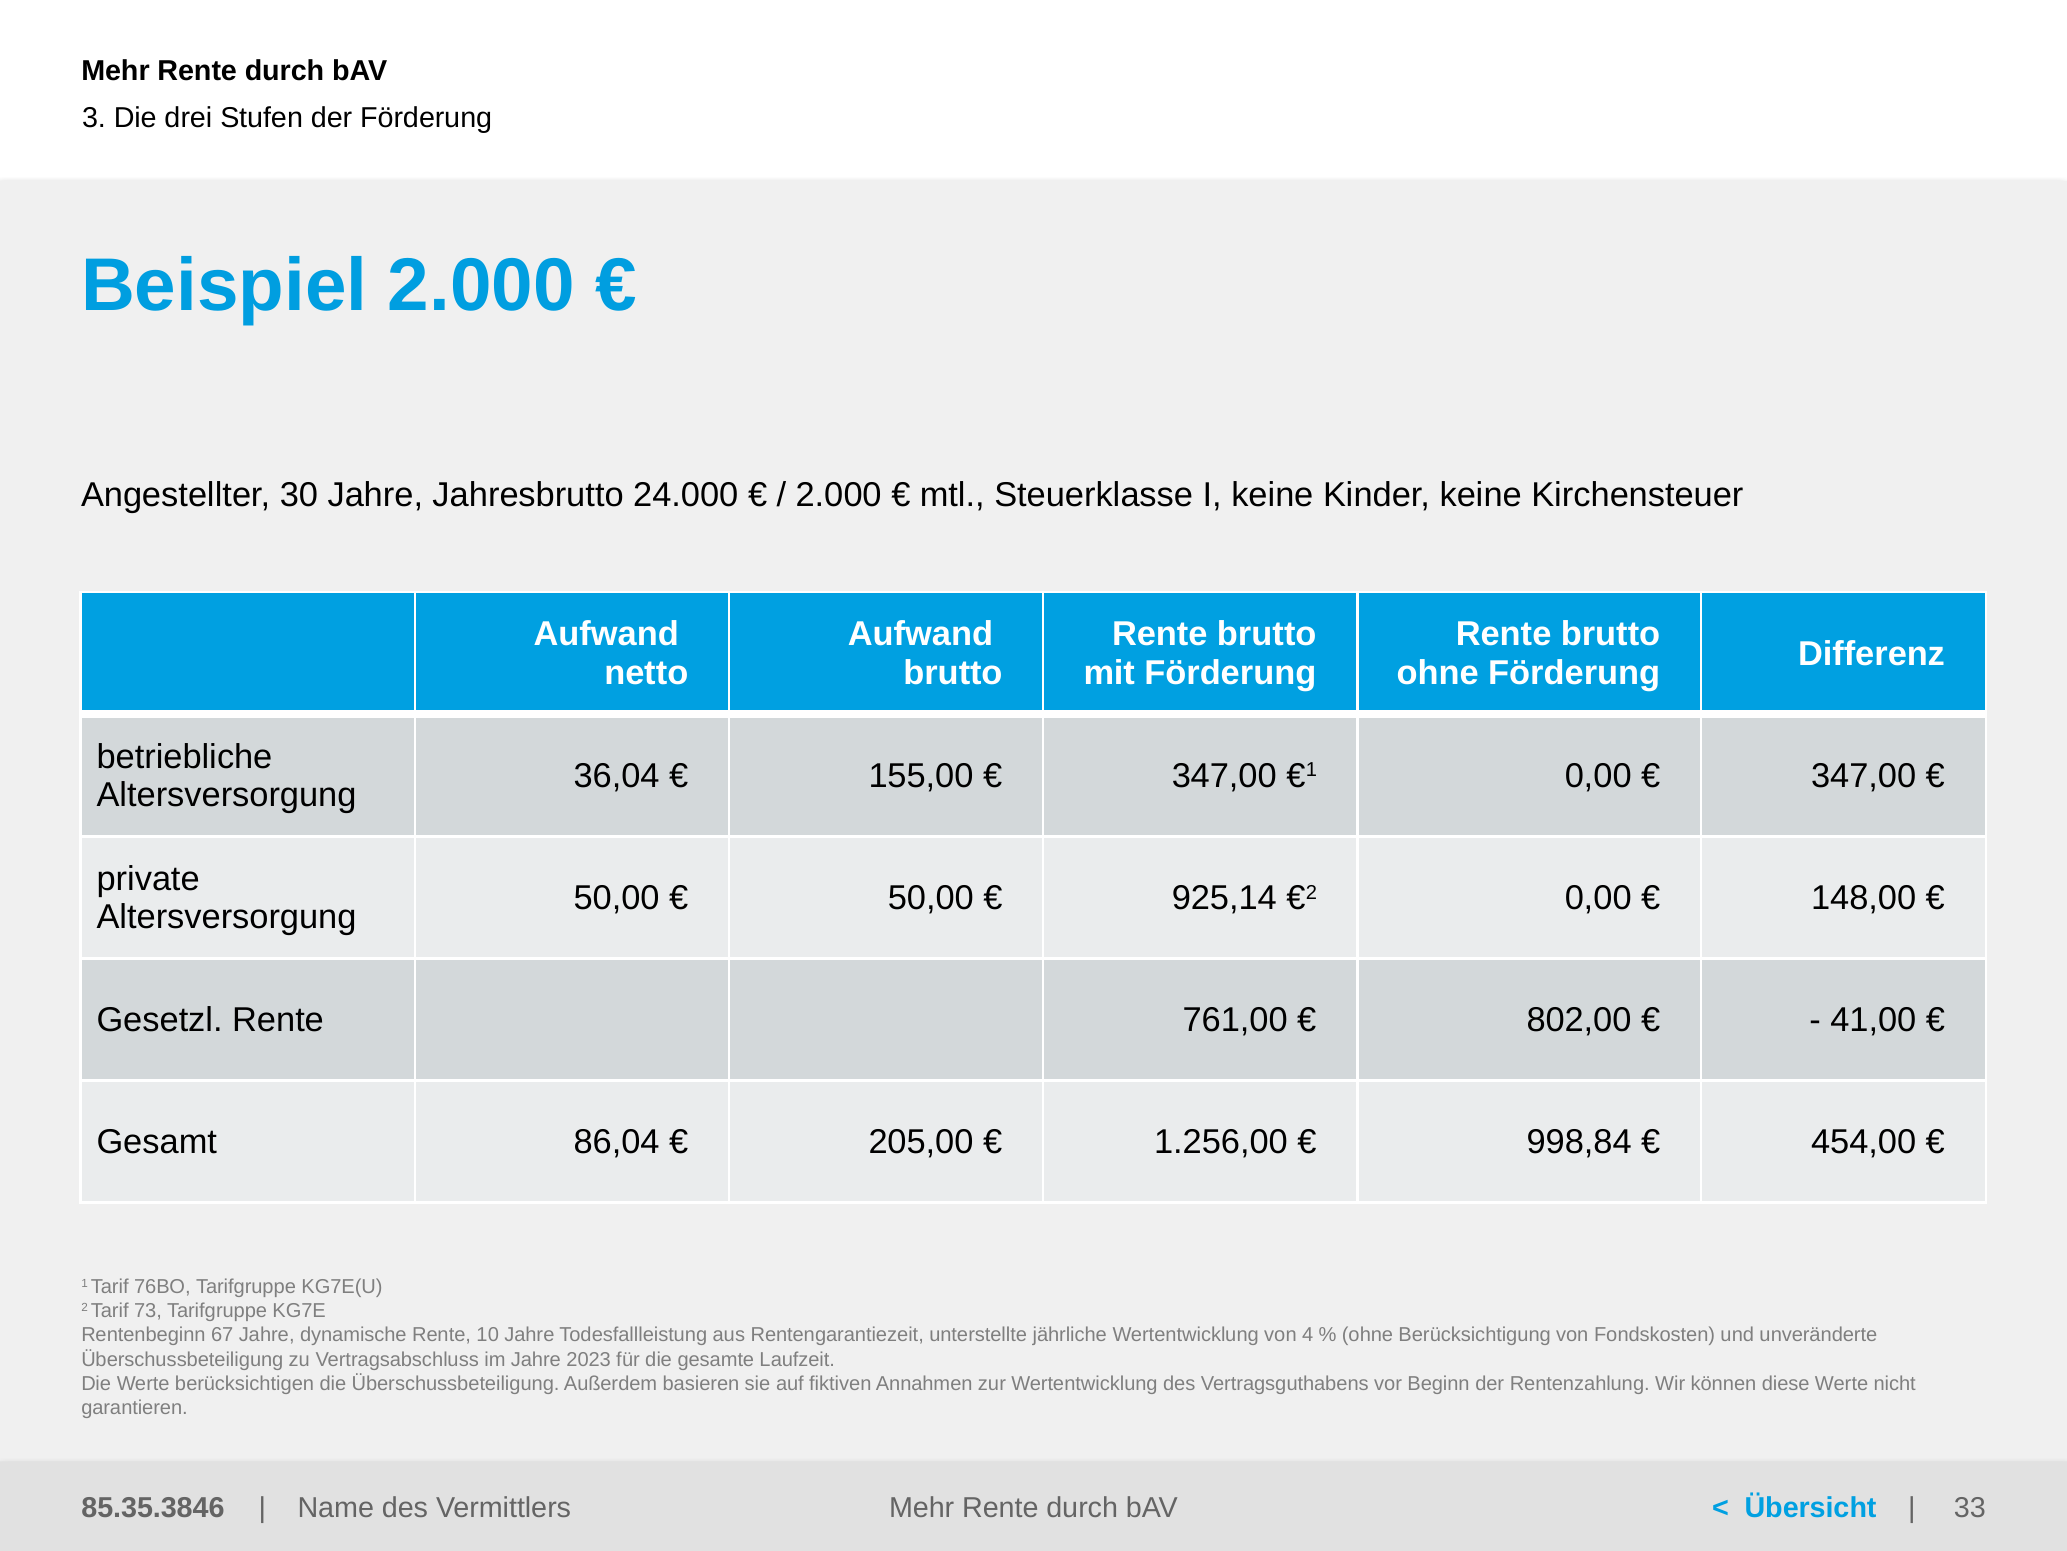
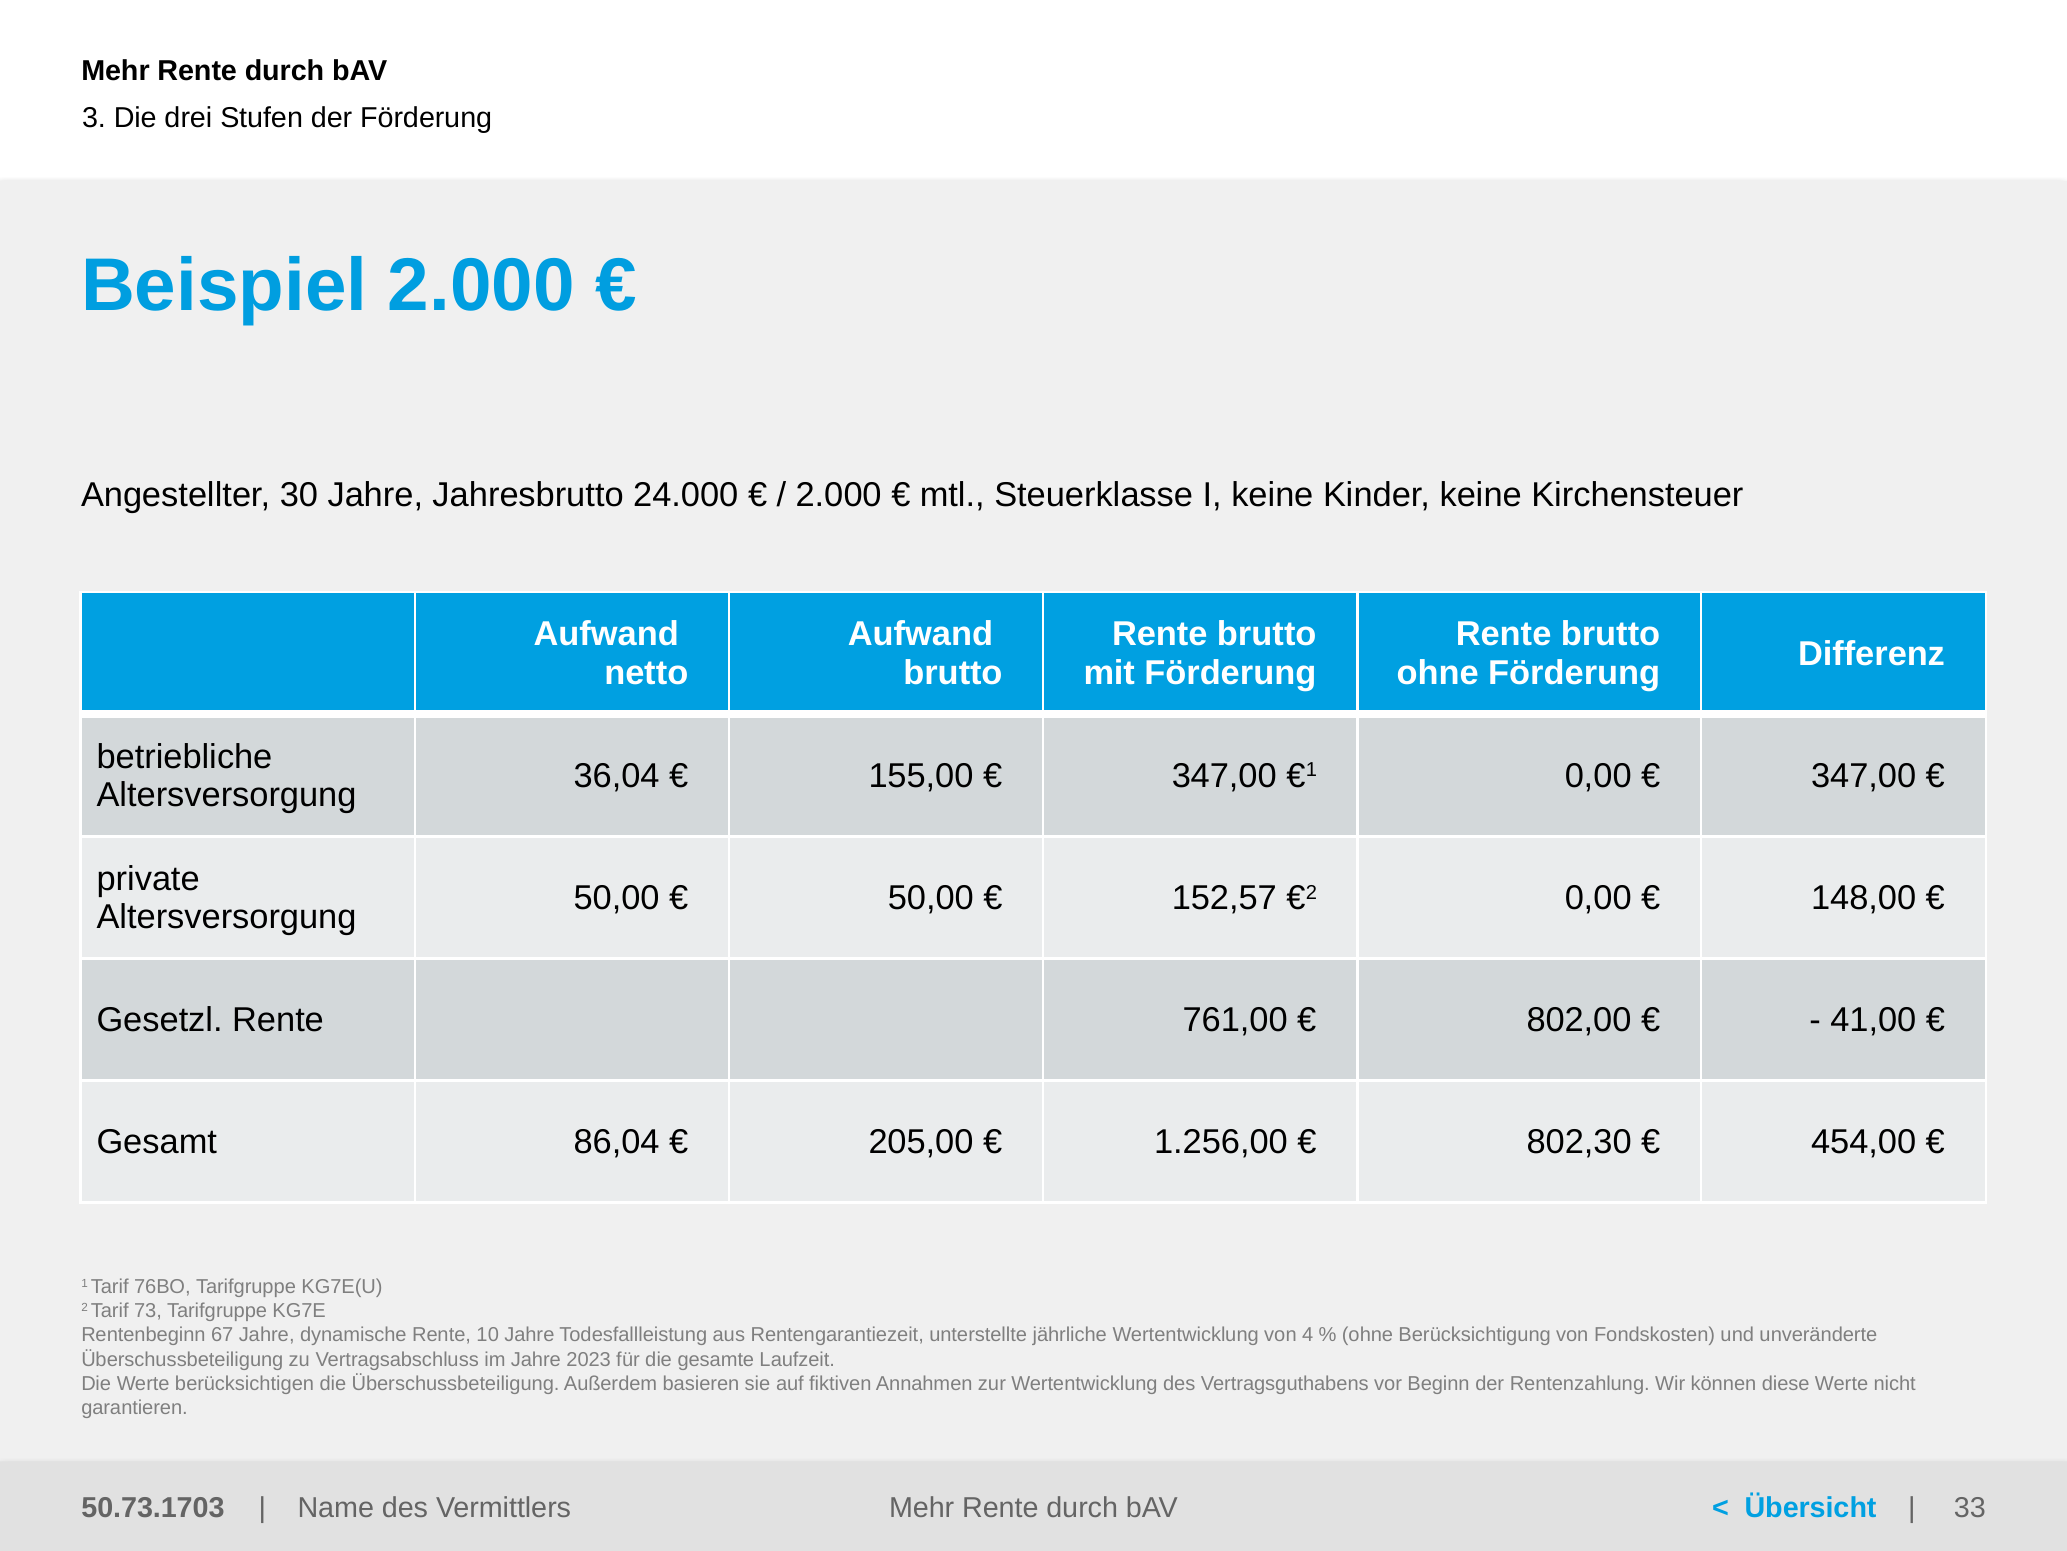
925,14: 925,14 -> 152,57 (1224, 898)
998,84: 998,84 -> 802,30 (1579, 1142)
85.35.3846: 85.35.3846 -> 50.73.1703 (153, 1507)
